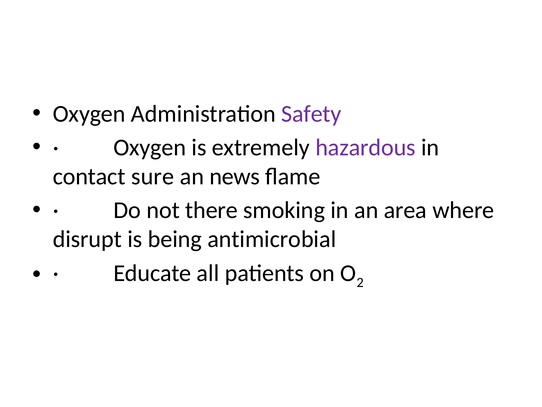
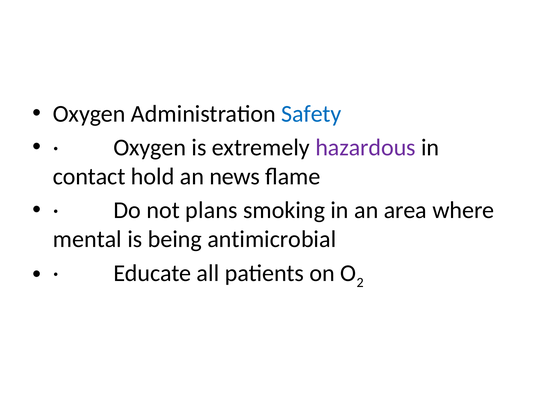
Safety colour: purple -> blue (311, 114)
sure: sure -> hold (153, 176)
there: there -> plans (211, 210)
disrupt: disrupt -> mental (87, 239)
